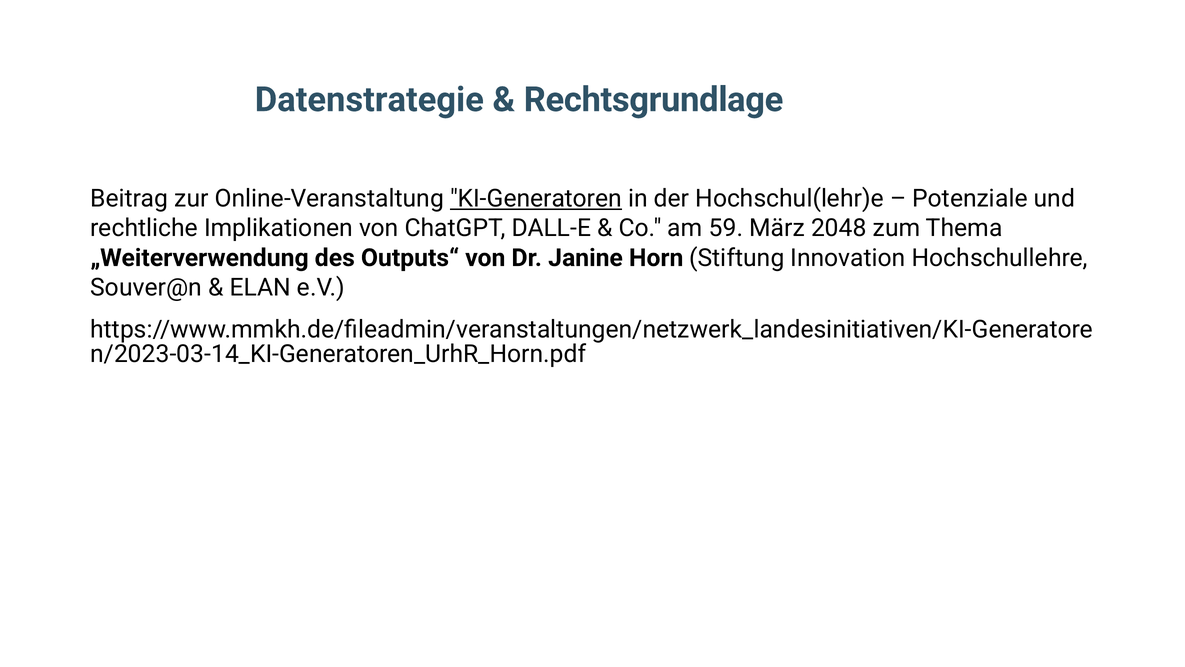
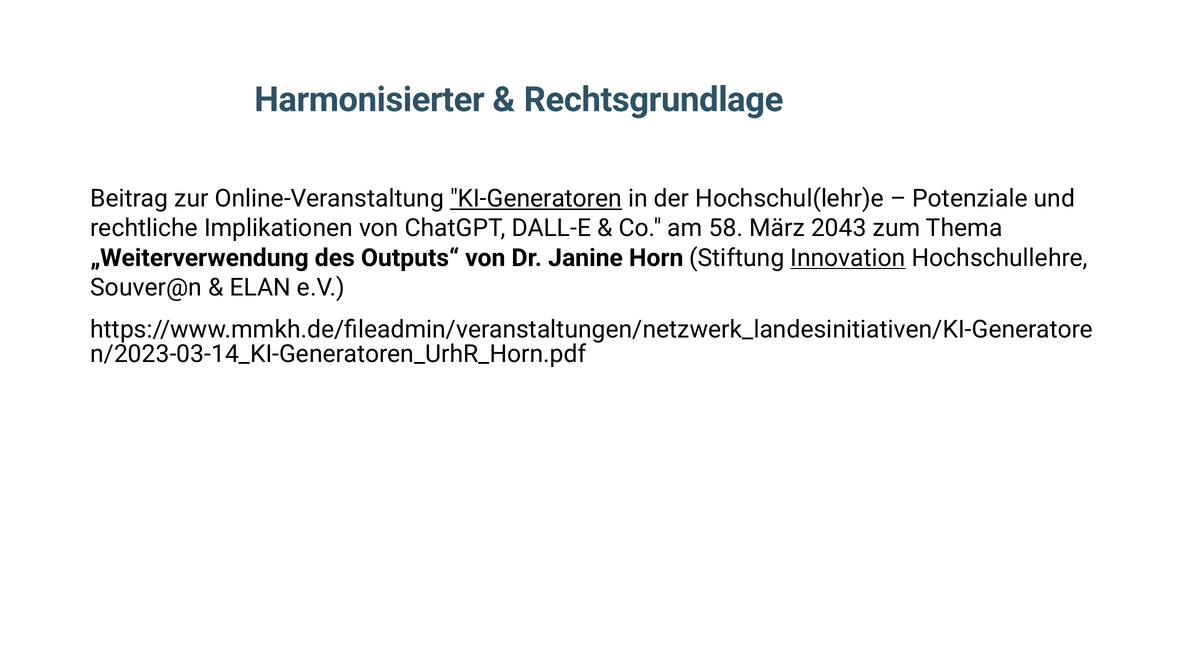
Datenstrategie: Datenstrategie -> Harmonisierter (369, 100)
59: 59 -> 58 (726, 228)
2048: 2048 -> 2043 (839, 228)
Innovation underline: none -> present (848, 258)
